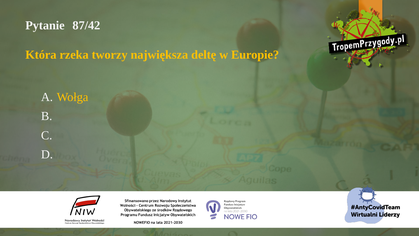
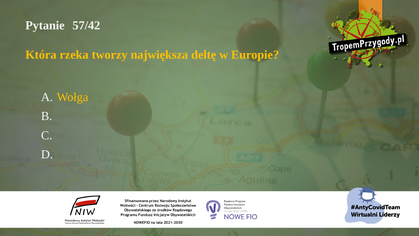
87/42: 87/42 -> 57/42 (86, 25)
